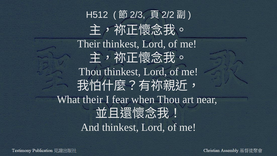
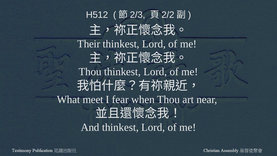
What their: their -> meet (93, 99)
